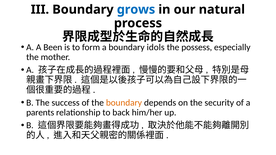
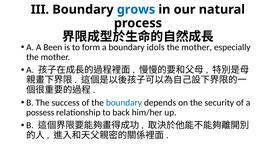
possess: possess -> mother (197, 47)
boundary colour: orange -> blue (124, 103)
parents: parents -> possess (40, 113)
